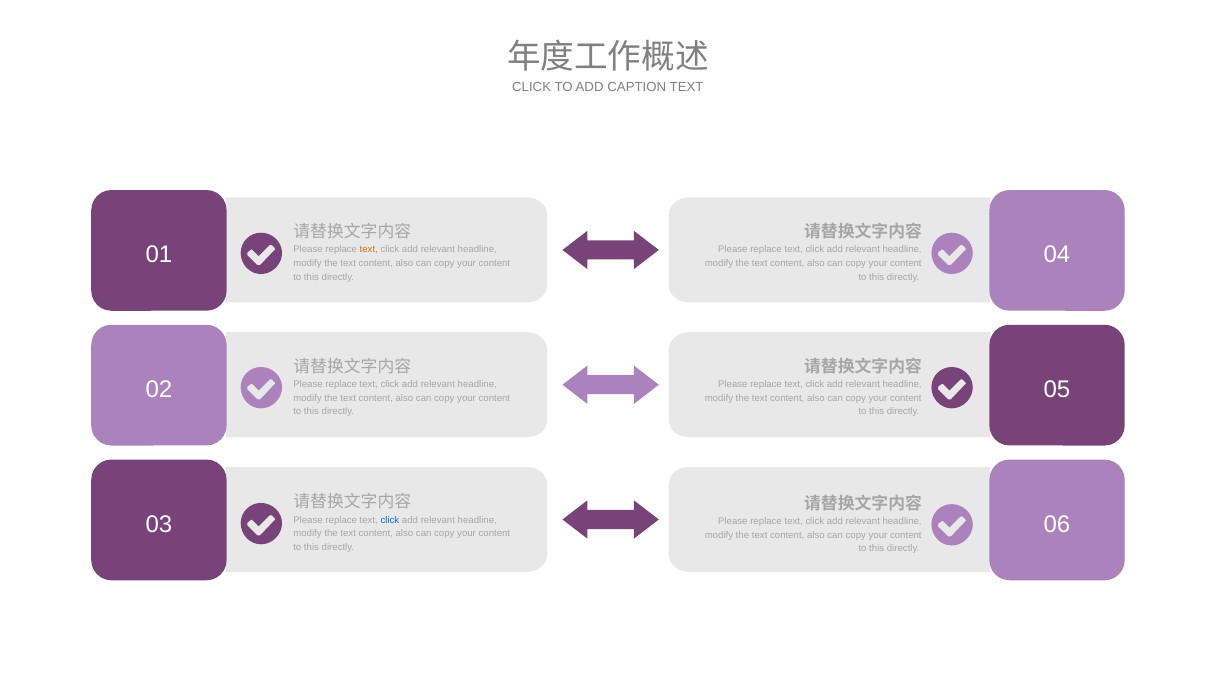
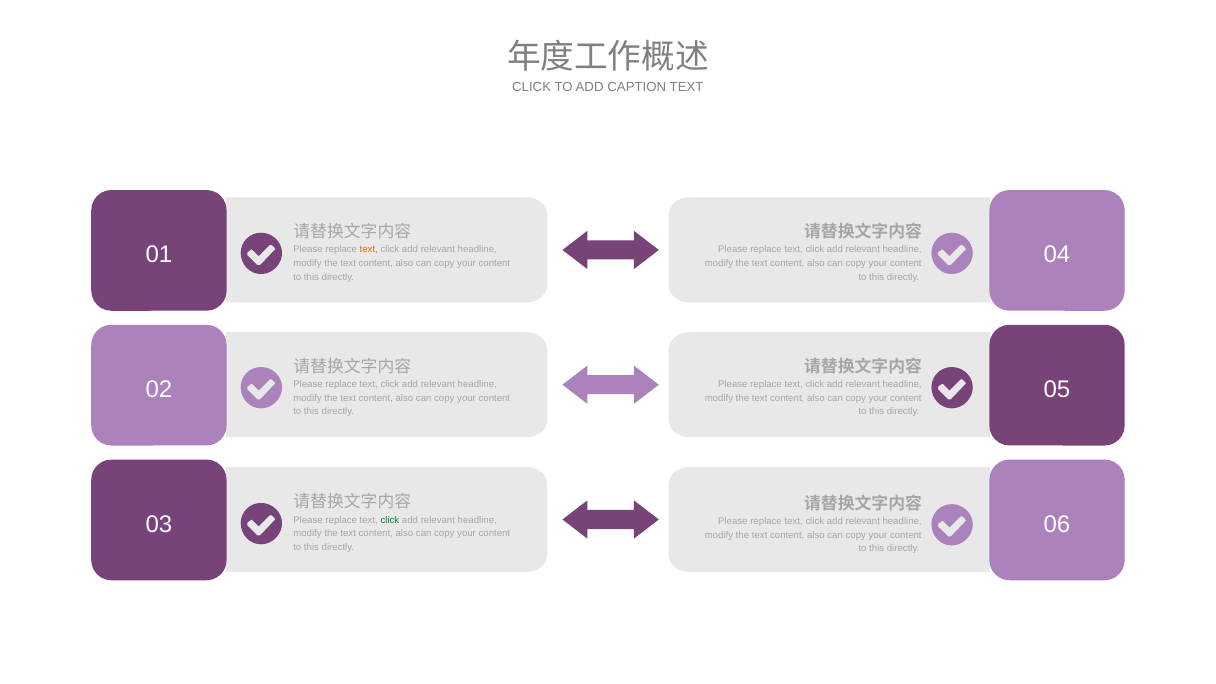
click colour: blue -> green (390, 520)
